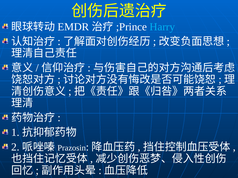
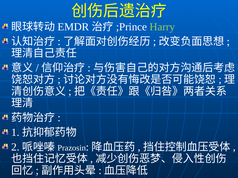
Harry colour: light blue -> light green (162, 27)
